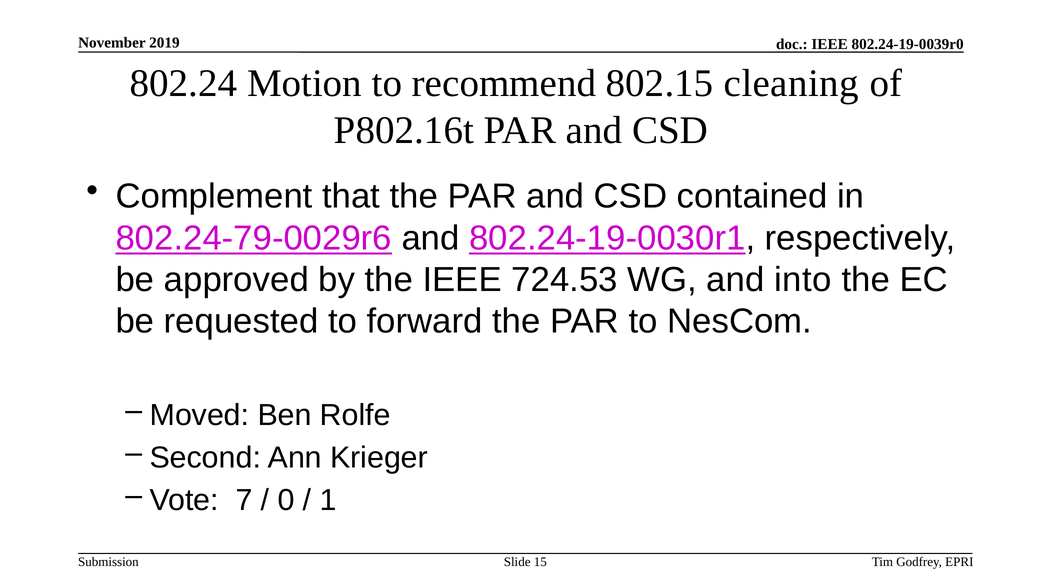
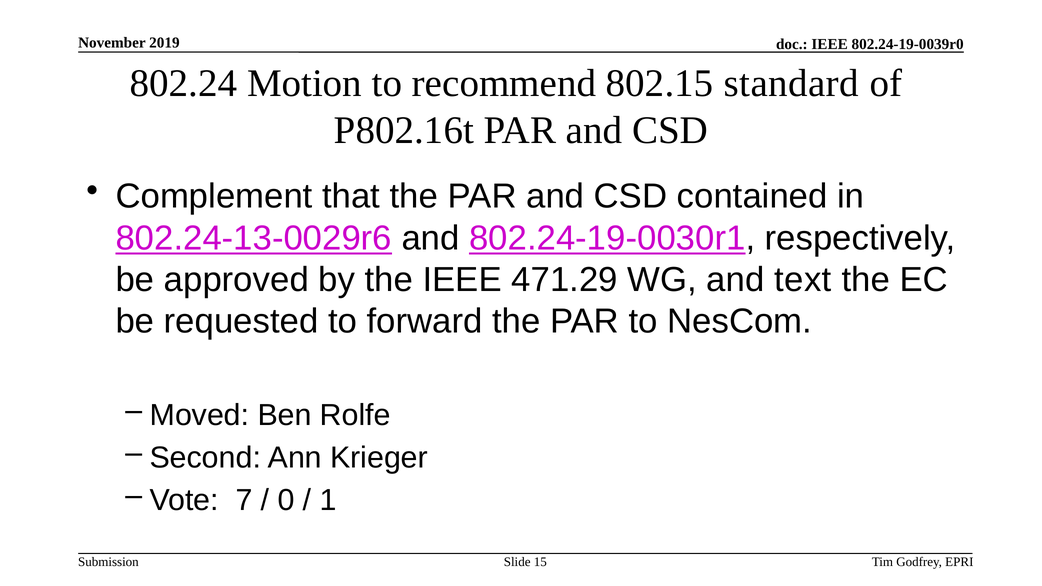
cleaning: cleaning -> standard (791, 83)
802.24-79-0029r6: 802.24-79-0029r6 -> 802.24-13-0029r6 (254, 238)
724.53: 724.53 -> 471.29 (565, 280)
into: into -> text (803, 280)
